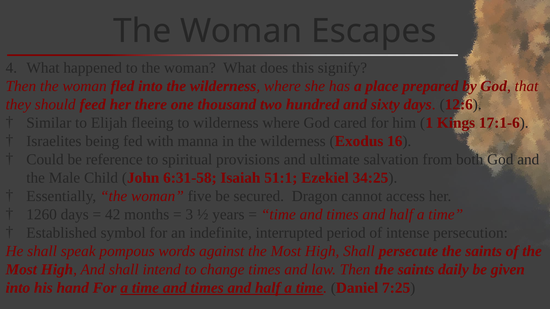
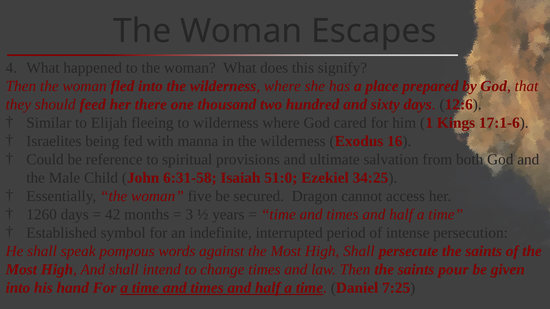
51:1: 51:1 -> 51:0 (281, 178)
daily: daily -> pour (453, 270)
